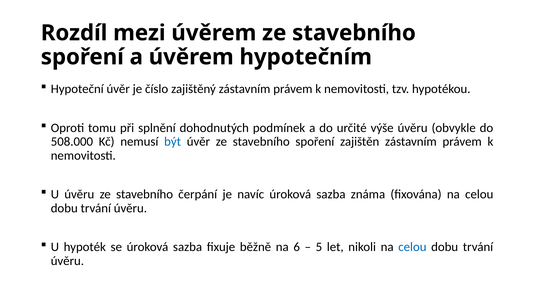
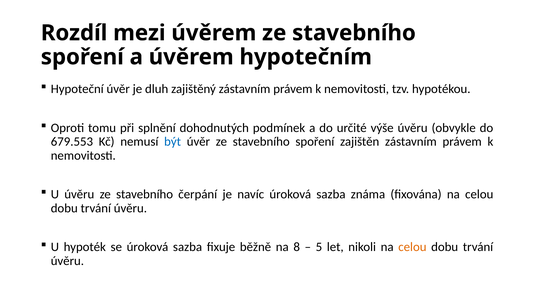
číslo: číslo -> dluh (157, 89)
508.000: 508.000 -> 679.553 (72, 142)
6: 6 -> 8 (297, 247)
celou colour: blue -> orange (412, 247)
